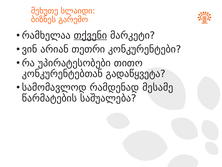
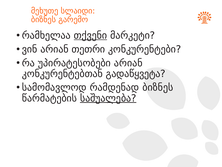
უპირატესობები თითო: თითო -> არიან (128, 63)
რამდენად მესამე: მესამე -> ბიზნეს (158, 87)
საშუალება underline: none -> present (108, 98)
